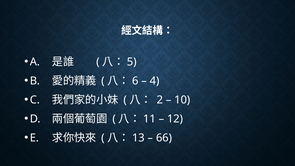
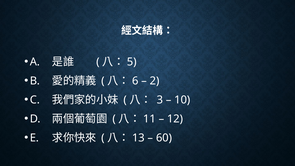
4: 4 -> 2 (154, 81)
2: 2 -> 3 (160, 100)
66: 66 -> 60 (164, 138)
